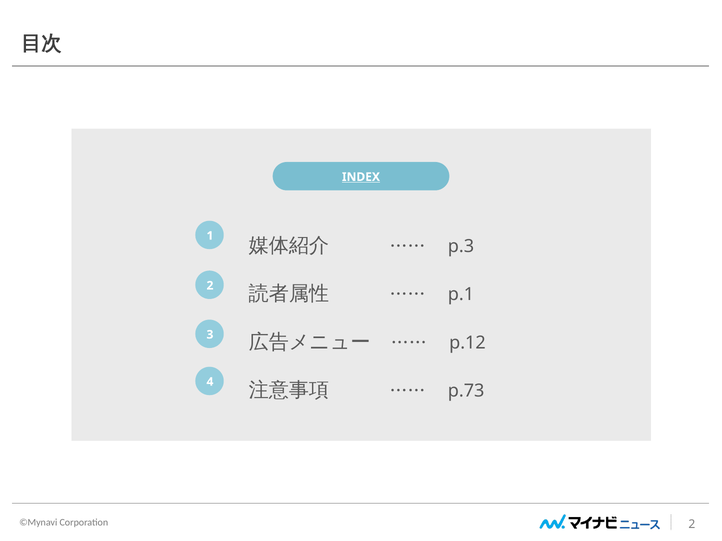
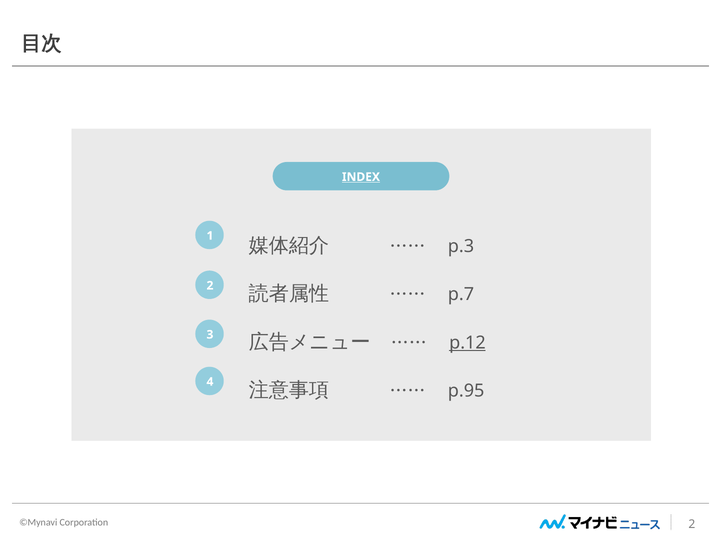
p.1: p.1 -> p.7 (461, 295)
p.12 underline: none -> present (467, 343)
p.73: p.73 -> p.95 (466, 391)
